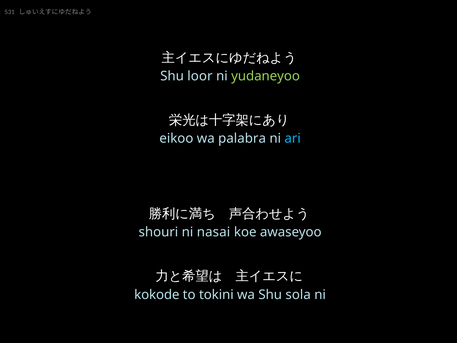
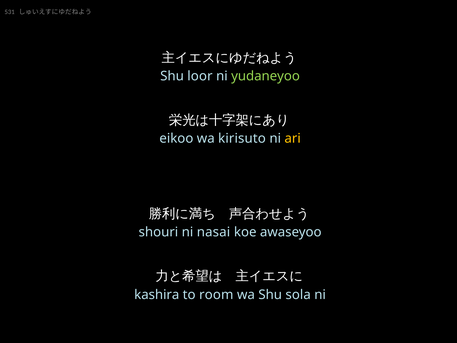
palabra: palabra -> kirisuto (242, 138)
ari colour: light blue -> yellow (293, 138)
kokode: kokode -> kashira (157, 294)
tokini: tokini -> room (216, 294)
